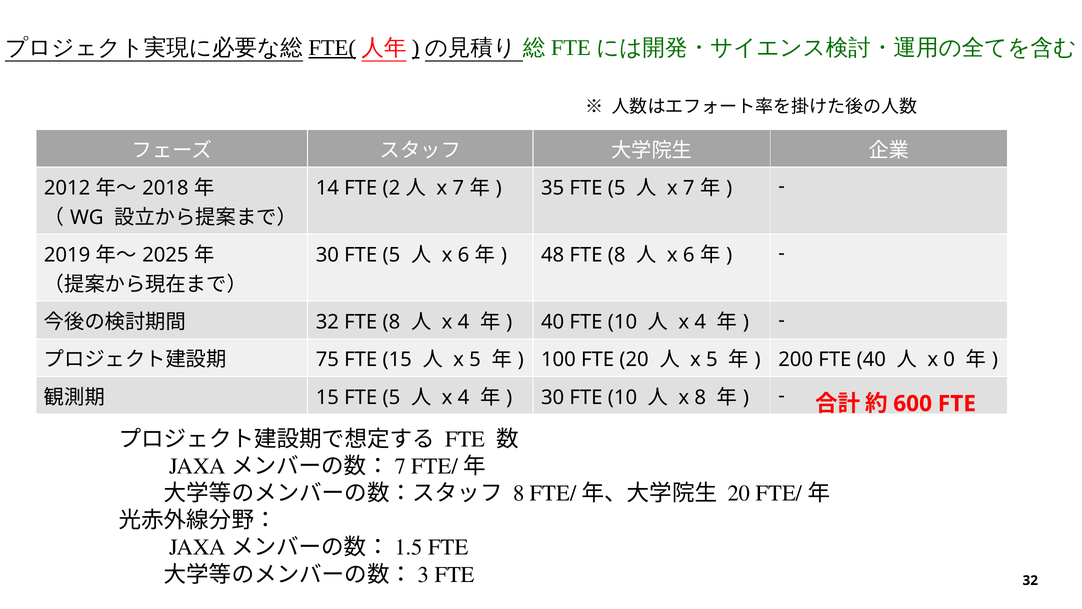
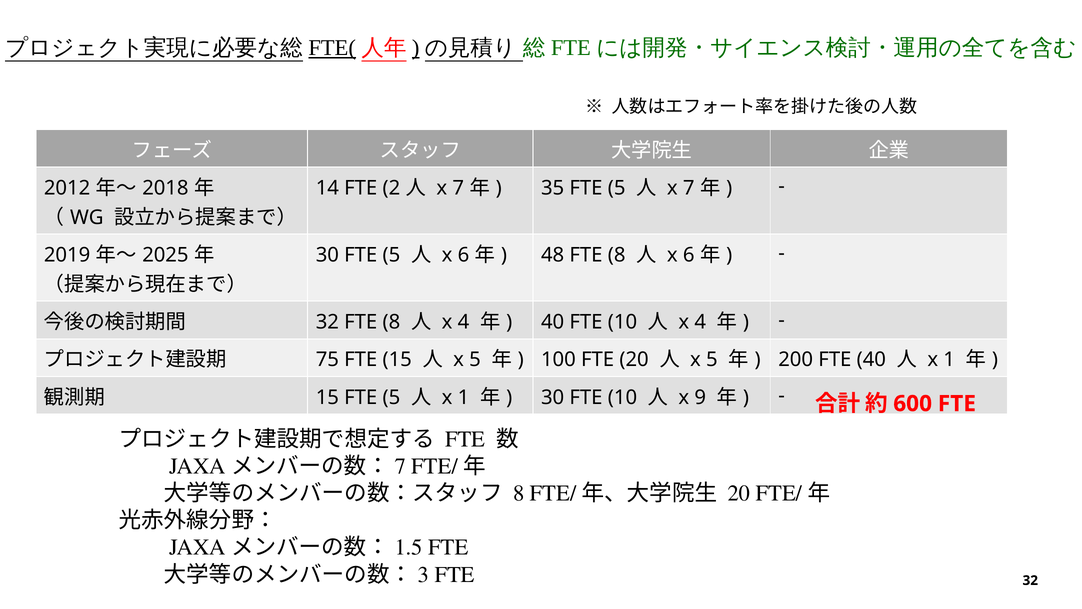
0: 0 -> 1 (949, 360)
4: 4 -> 1 (463, 397)
x 8: 8 -> 9 (700, 397)
